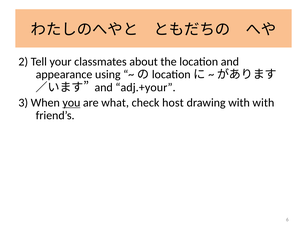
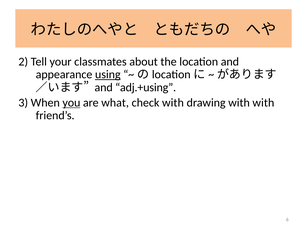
using underline: none -> present (108, 75)
adj.+your: adj.+your -> adj.+using (146, 87)
check host: host -> with (173, 103)
